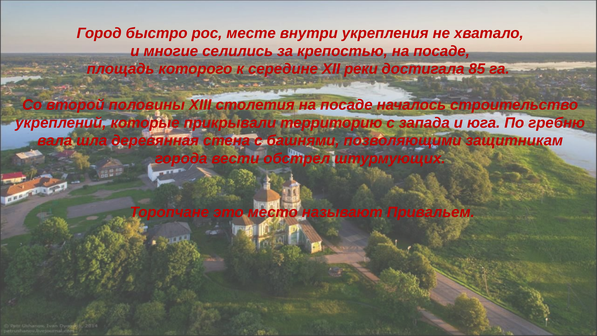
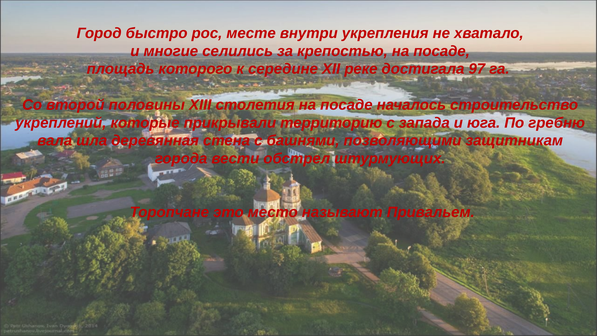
реки: реки -> реке (361, 69)
85: 85 -> 97 (477, 69)
